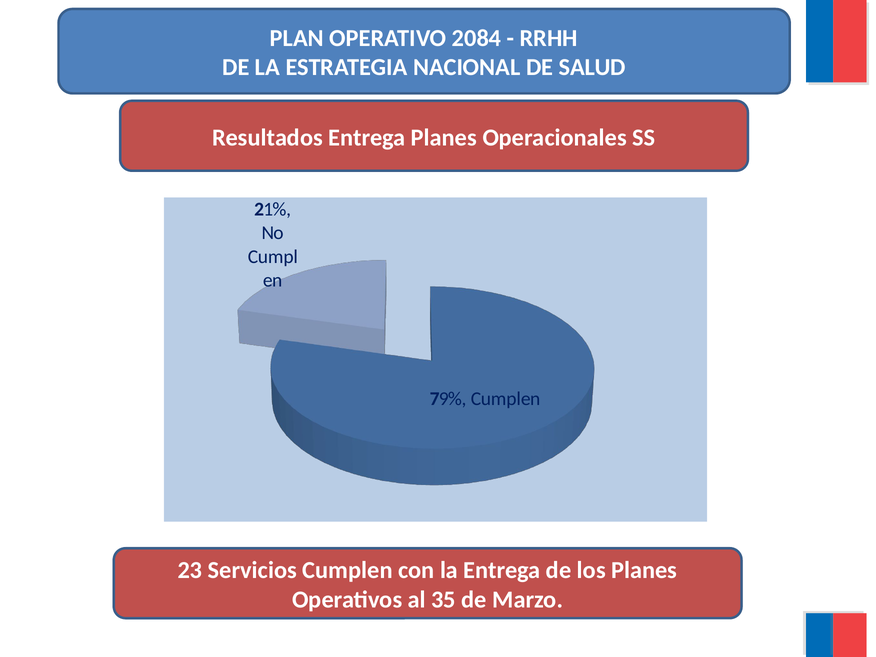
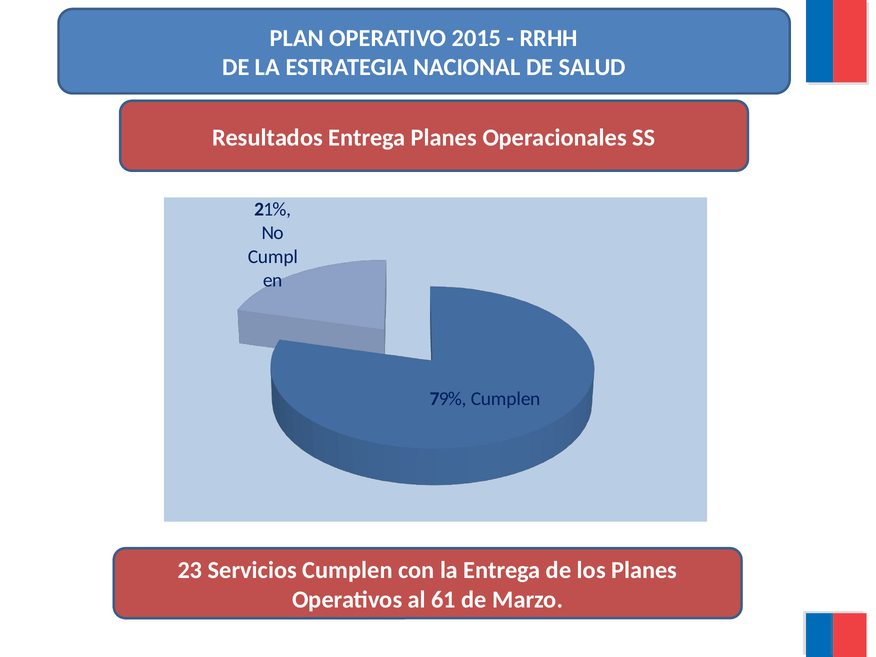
2084: 2084 -> 2015 (477, 38)
35: 35 -> 61 (443, 599)
